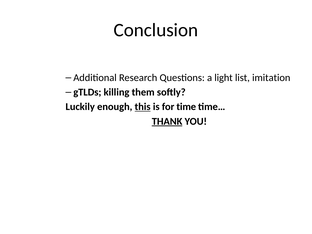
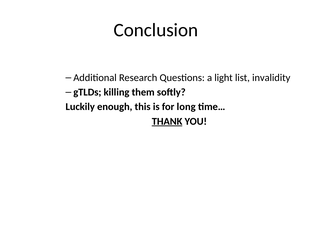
imitation: imitation -> invalidity (271, 78)
this underline: present -> none (143, 107)
time: time -> long (186, 107)
